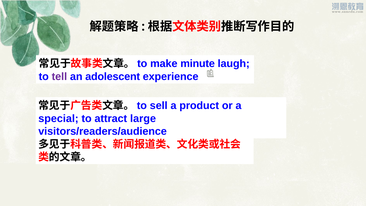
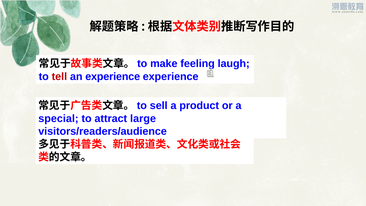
minute: minute -> feeling (198, 64)
tell colour: purple -> red (59, 76)
an adolescent: adolescent -> experience (113, 76)
